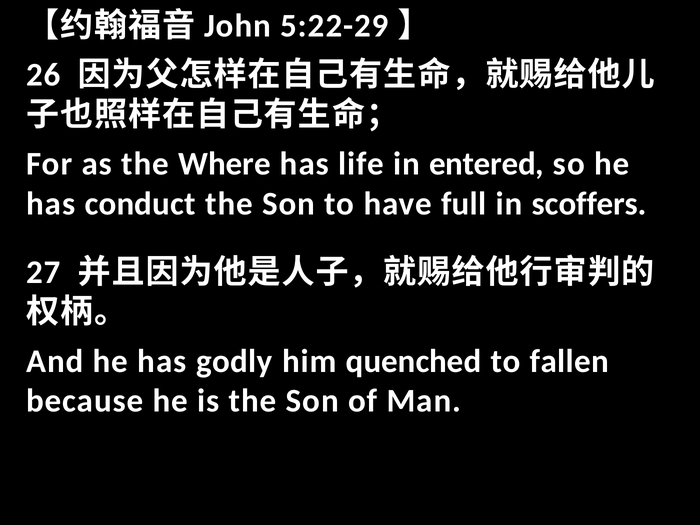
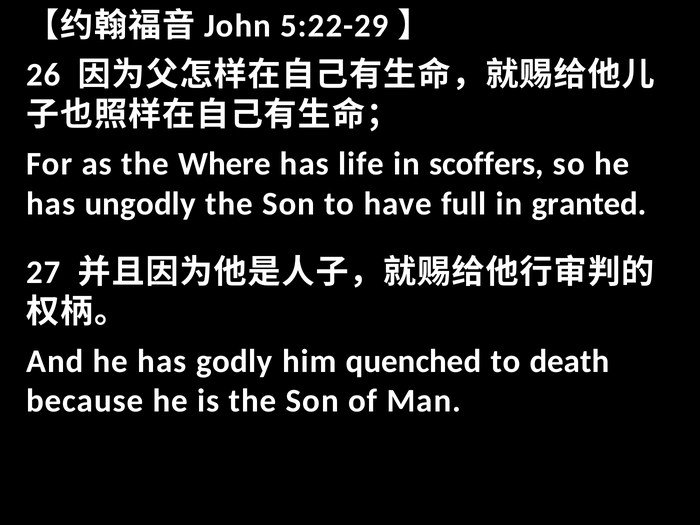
entered: entered -> scoffers (486, 164)
conduct: conduct -> ungodly (140, 204)
scoffers: scoffers -> granted (589, 204)
fallen: fallen -> death (569, 361)
